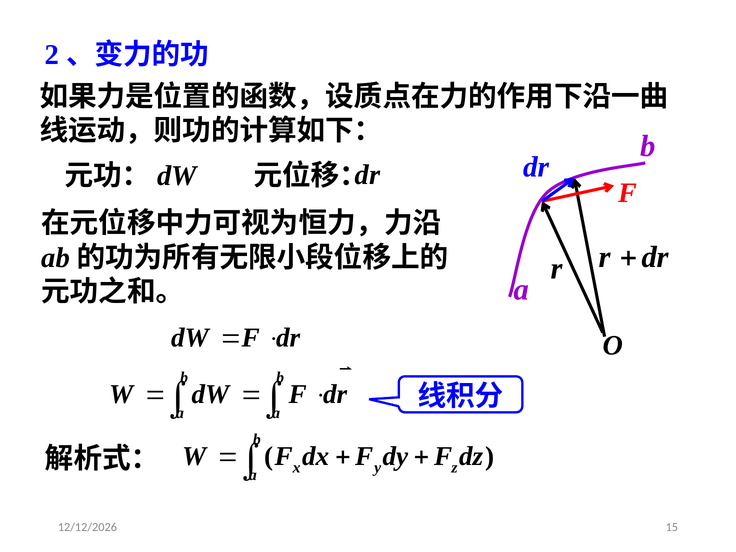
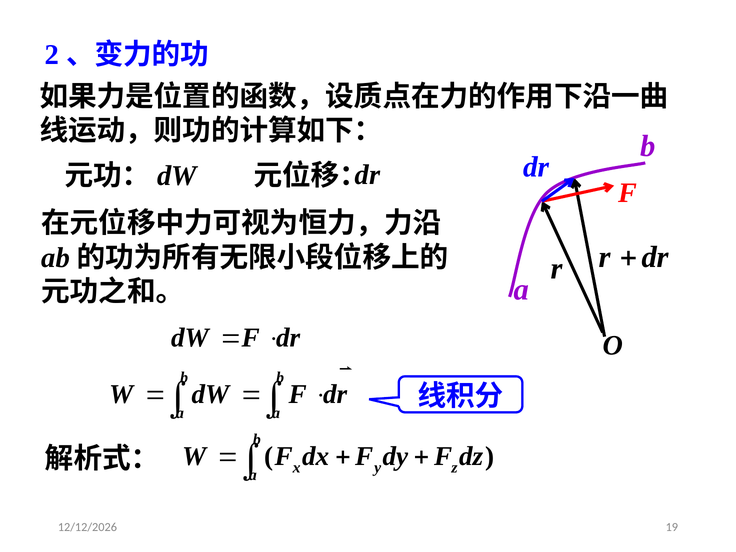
15: 15 -> 19 (672, 527)
